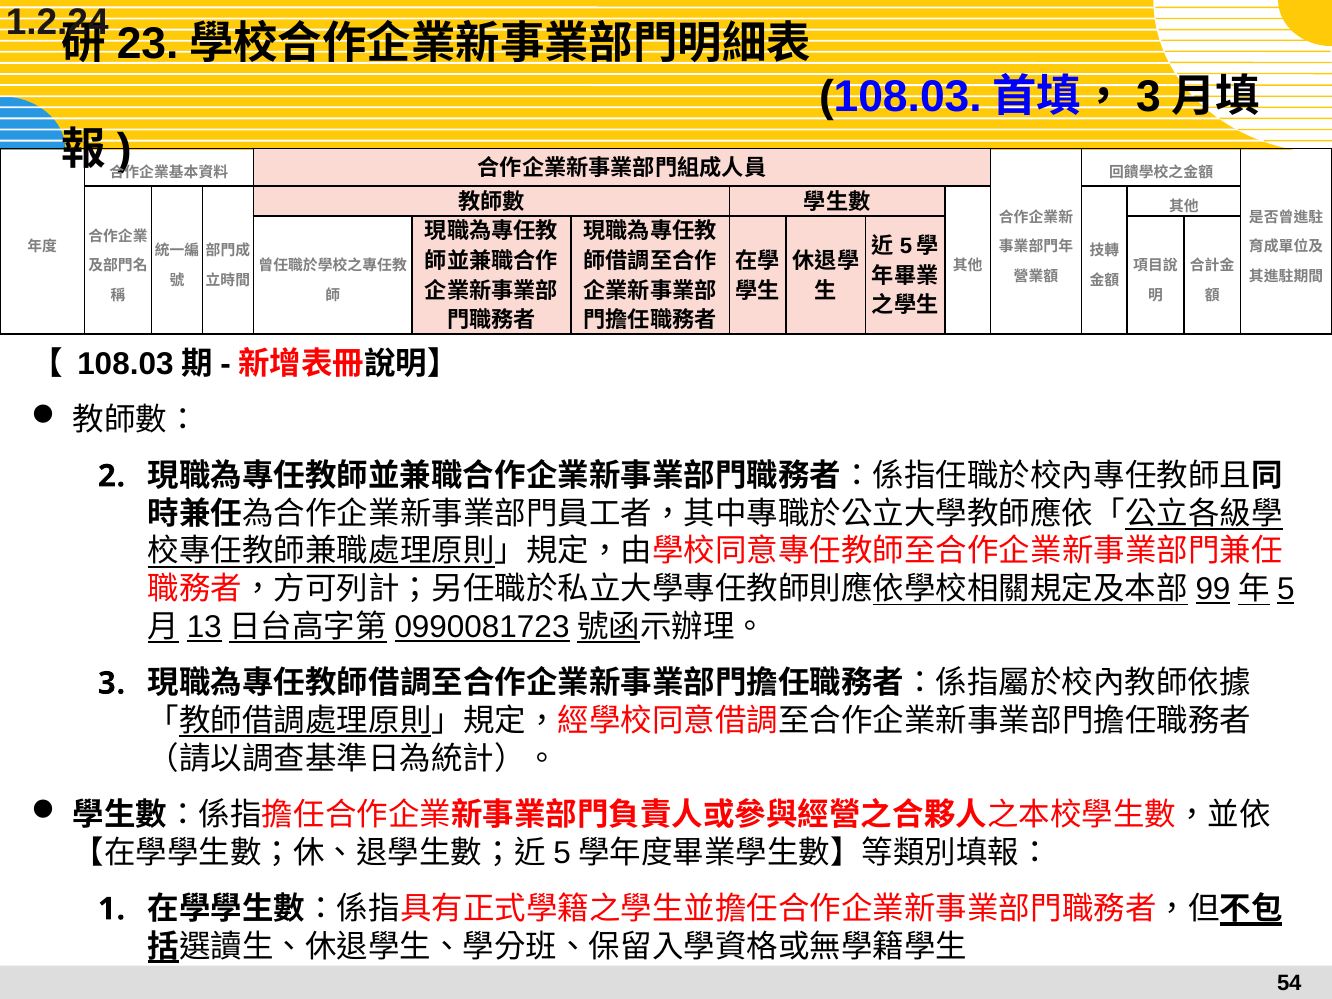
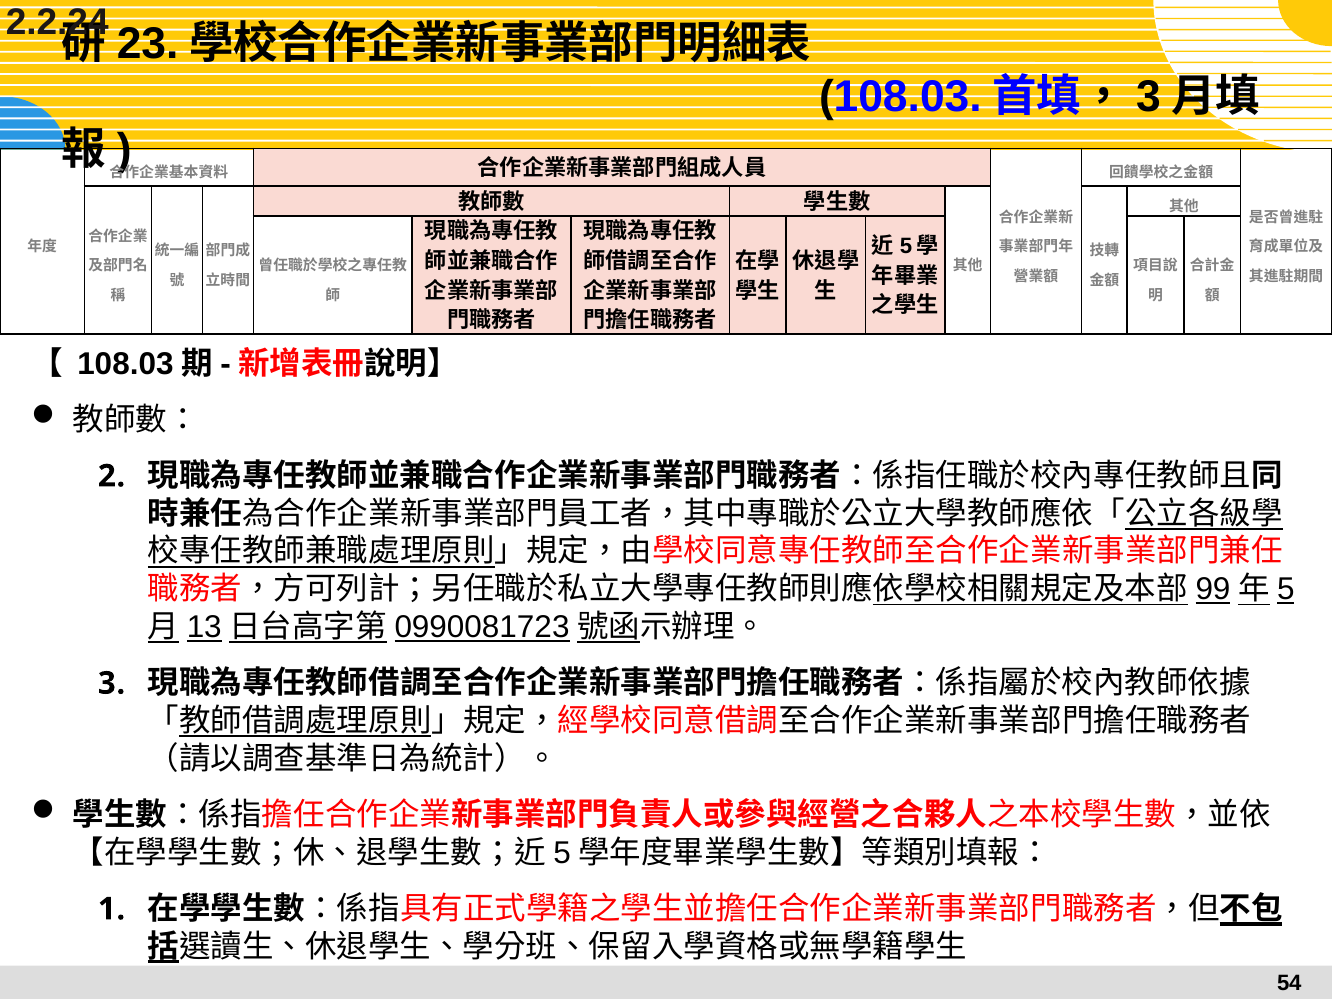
1.2.24: 1.2.24 -> 2.2.24 (57, 22)
